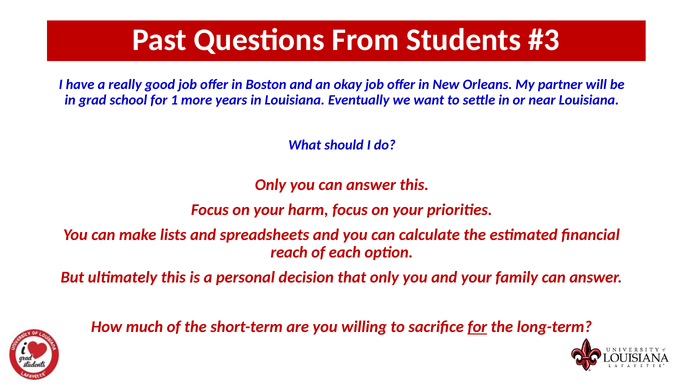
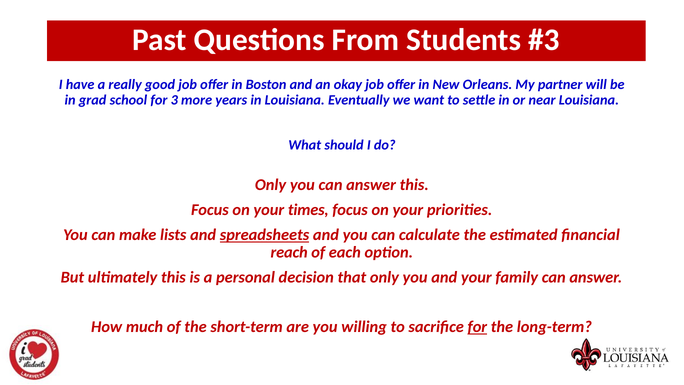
1: 1 -> 3 (174, 100)
harm: harm -> times (308, 210)
spreadsheets underline: none -> present (265, 235)
